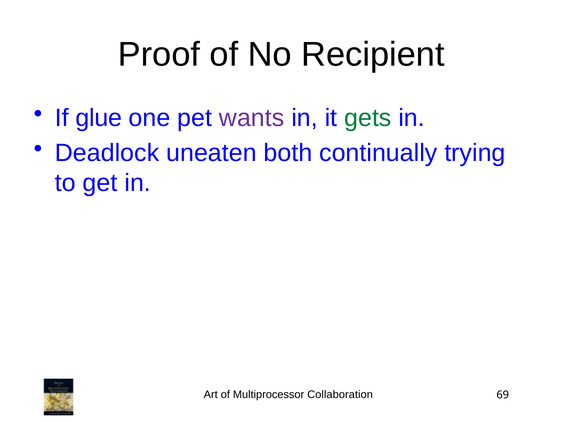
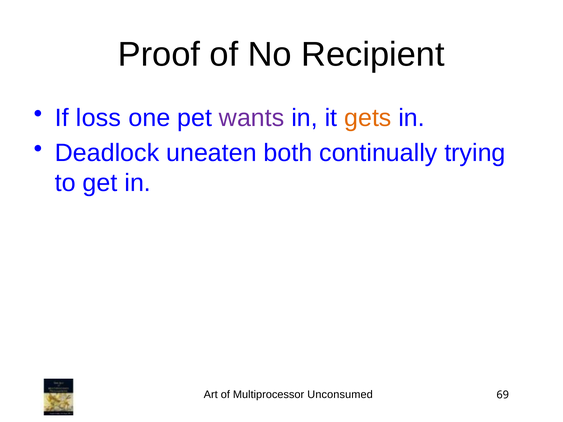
glue: glue -> loss (99, 118)
gets colour: green -> orange (368, 118)
Collaboration: Collaboration -> Unconsumed (340, 395)
